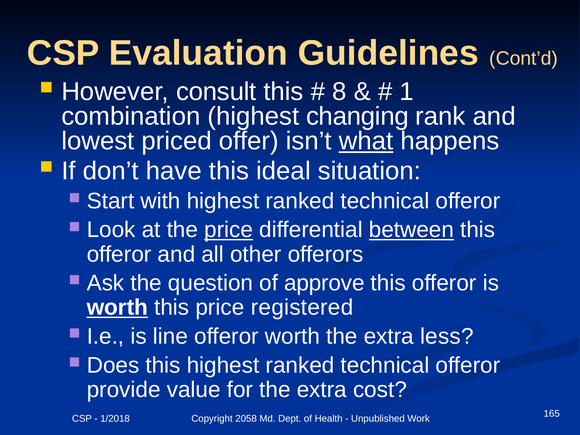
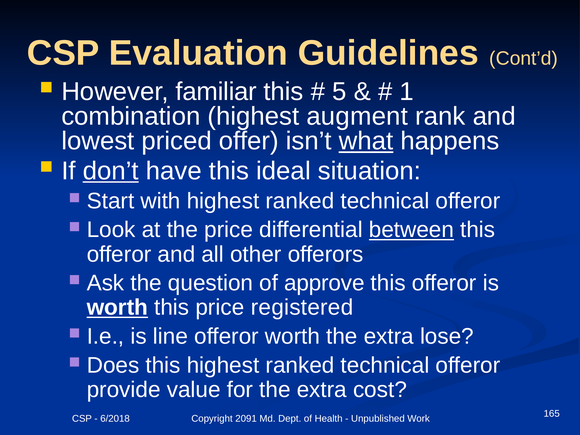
consult: consult -> familiar (216, 92)
8: 8 -> 5 (339, 92)
changing: changing -> augment (357, 116)
don’t underline: none -> present (111, 171)
price underline: present -> none (229, 230)
less: less -> lose (447, 336)
1/2018: 1/2018 -> 6/2018 (115, 418)
2058: 2058 -> 2091 (246, 418)
